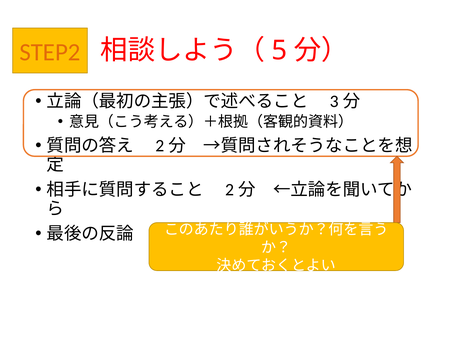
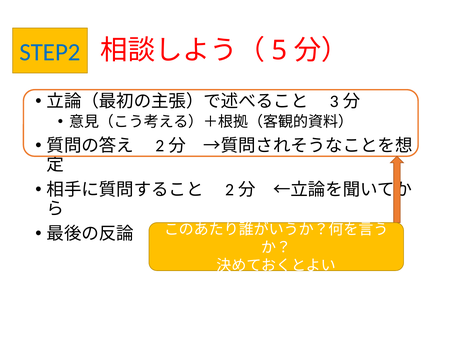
STEP2 colour: orange -> blue (50, 52)
